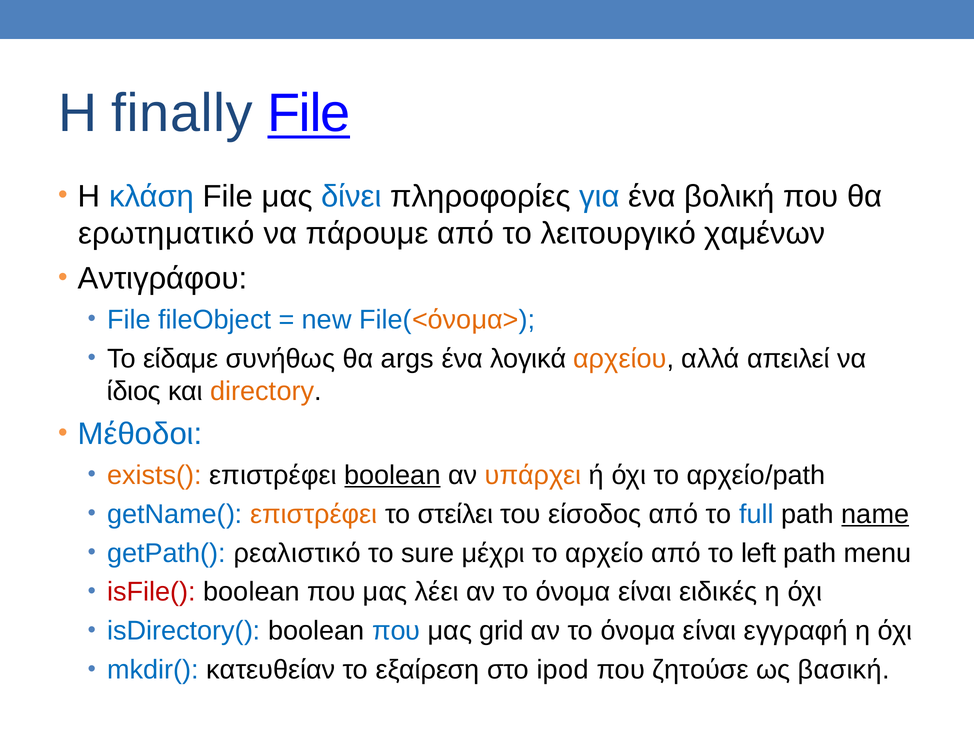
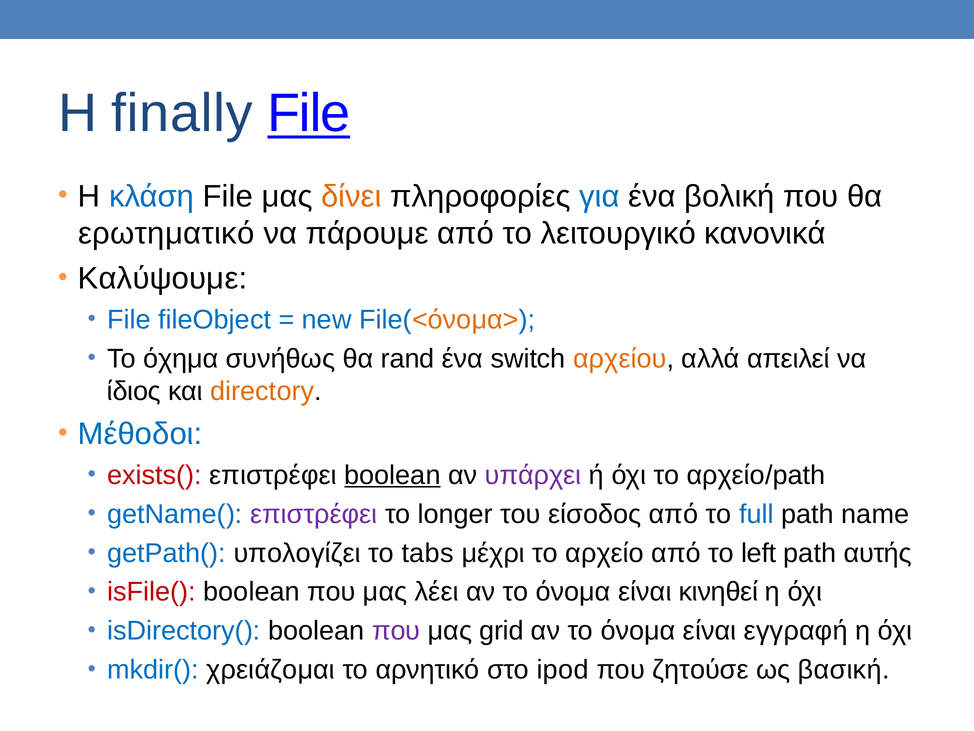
δίνει colour: blue -> orange (351, 196)
χαμένων: χαμένων -> κανονικά (765, 233)
Αντιγράφου: Αντιγράφου -> Καλύψουμε (163, 278)
είδαμε: είδαμε -> όχημα (181, 358)
args: args -> rand (408, 358)
λογικά: λογικά -> switch (528, 358)
exists( colour: orange -> red (155, 475)
υπάρχει colour: orange -> purple (533, 475)
επιστρέφει colour: orange -> purple (314, 514)
στείλει: στείλει -> longer (455, 514)
name underline: present -> none (875, 514)
ρεαλιστικό: ρεαλιστικό -> υπολογίζει (297, 553)
sure: sure -> tabs (428, 553)
menu: menu -> αυτής (878, 553)
ειδικές: ειδικές -> κινηθεί (718, 592)
που colour: blue -> purple (396, 631)
κατευθείαν: κατευθείαν -> χρειάζομαι (271, 670)
εξαίρεση: εξαίρεση -> αρνητικό (428, 670)
